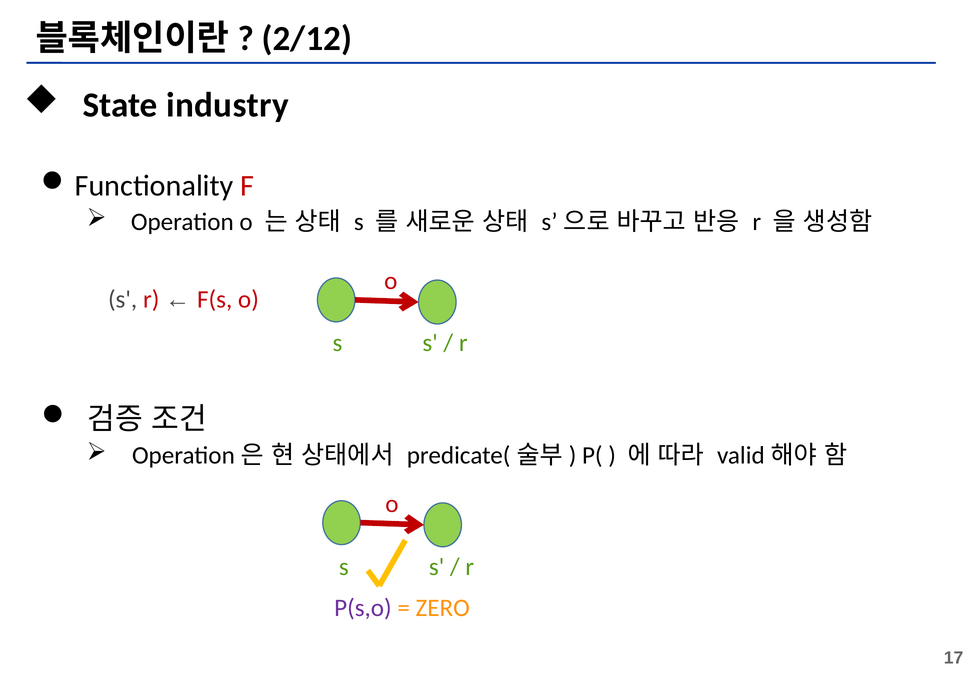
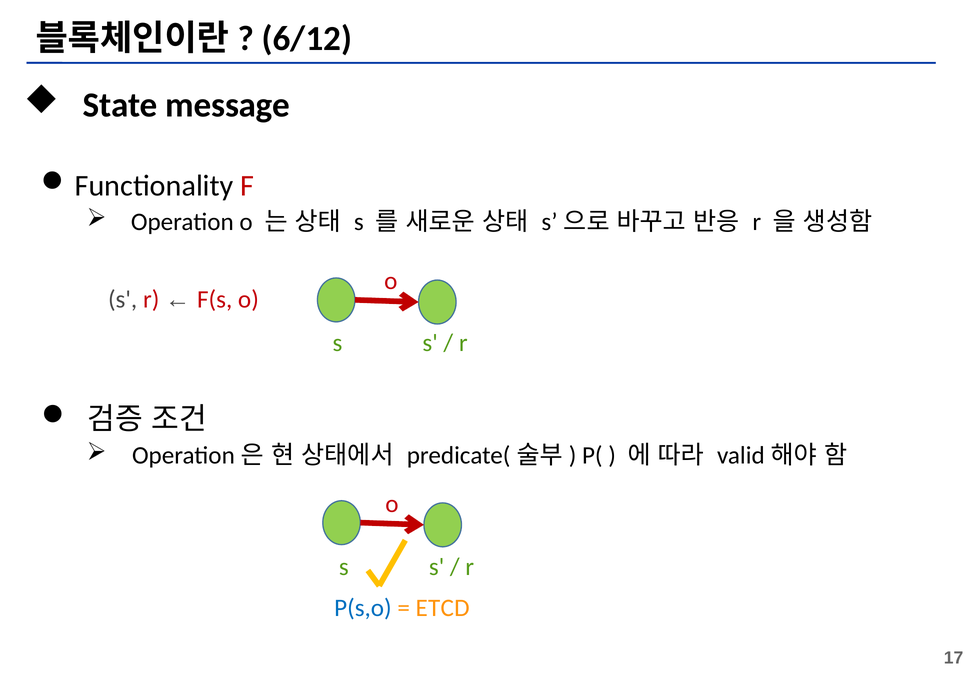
2/12: 2/12 -> 6/12 (307, 39)
industry: industry -> message (228, 105)
P(s,o colour: purple -> blue (363, 608)
ZERO: ZERO -> ETCD (443, 608)
